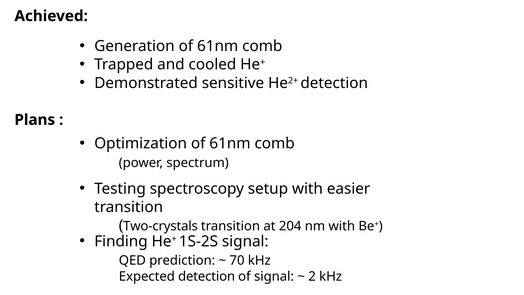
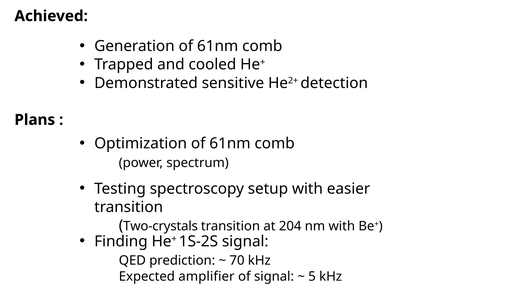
Expected detection: detection -> amplifier (206, 276)
2: 2 -> 5 (312, 276)
